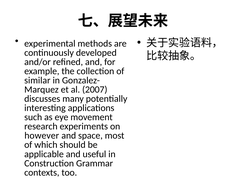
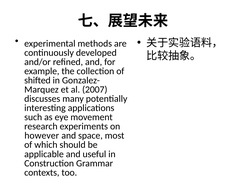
similar: similar -> shifted (37, 80)
